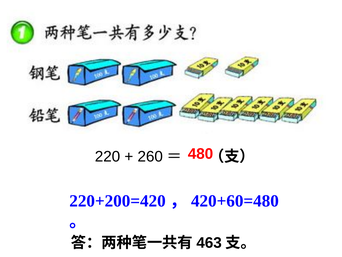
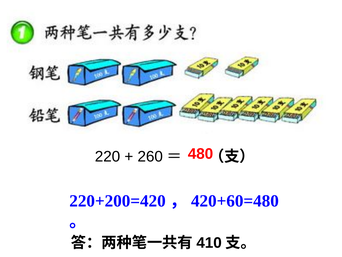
463: 463 -> 410 (209, 242)
